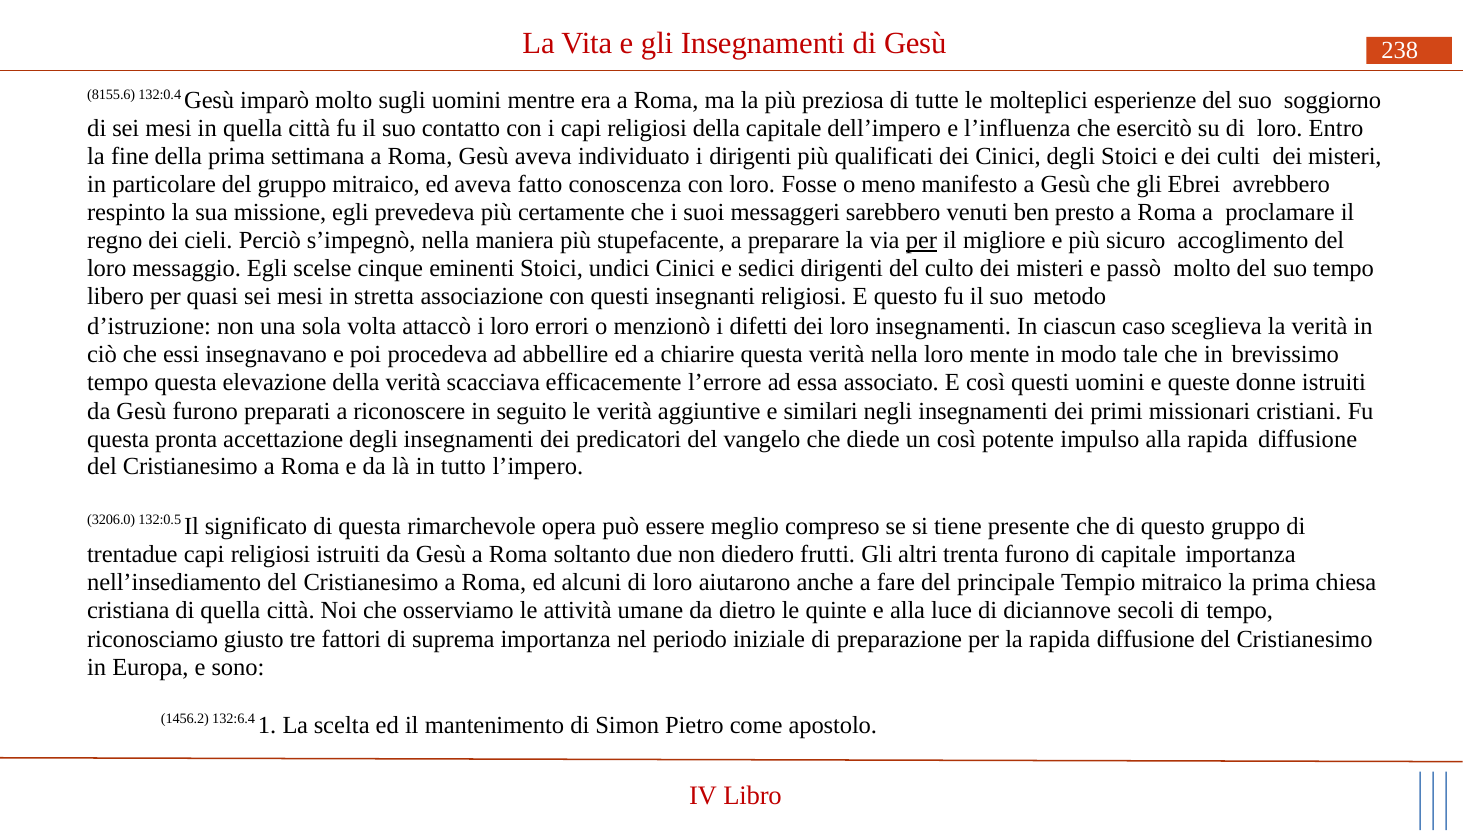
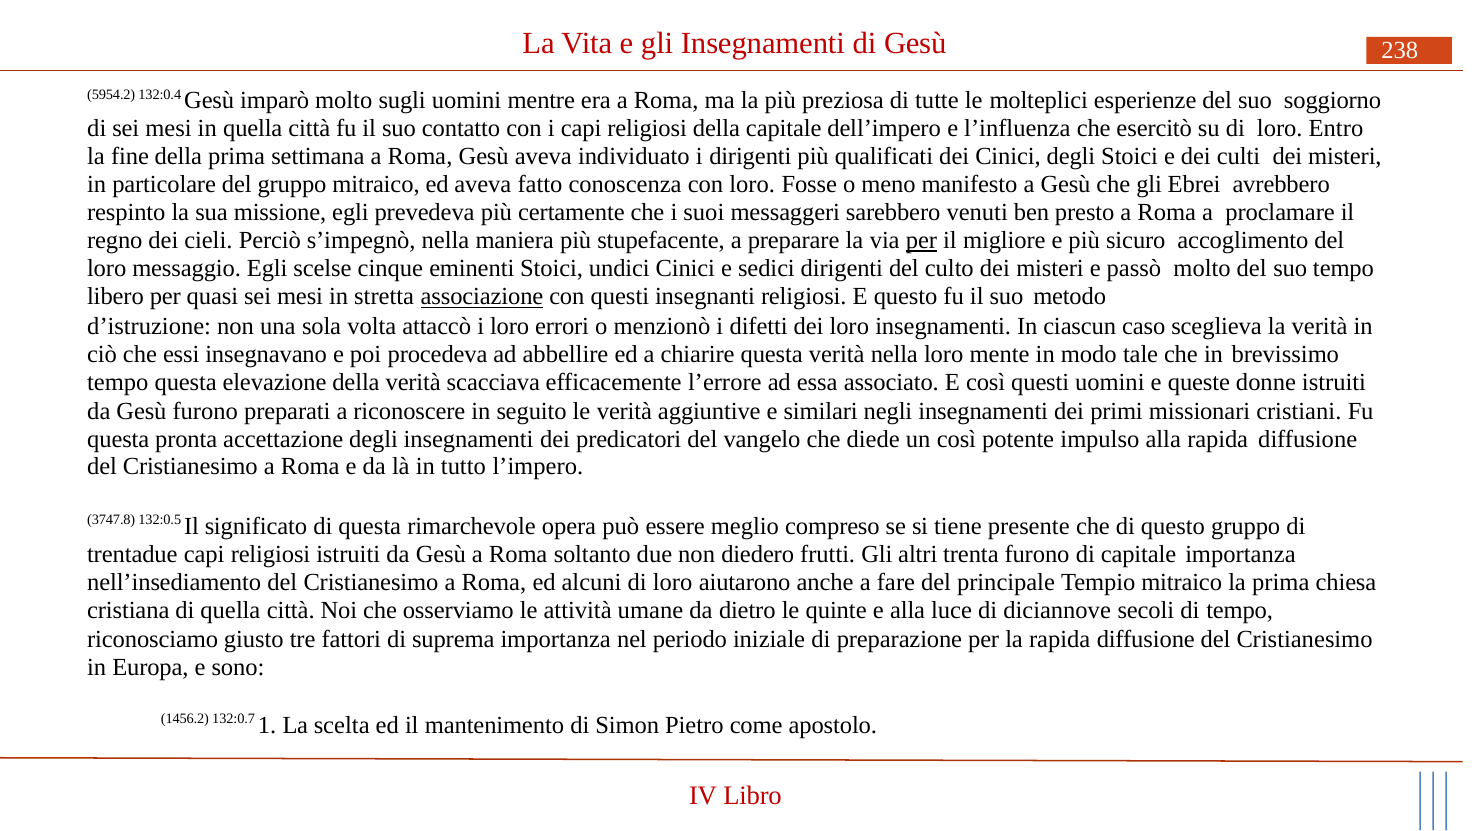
8155.6: 8155.6 -> 5954.2 (111, 94)
associazione underline: none -> present (482, 297)
3206.0: 3206.0 -> 3747.8 (111, 520)
132:6.4: 132:6.4 -> 132:0.7 (234, 719)
